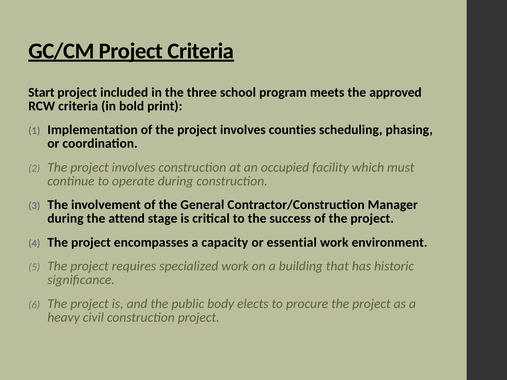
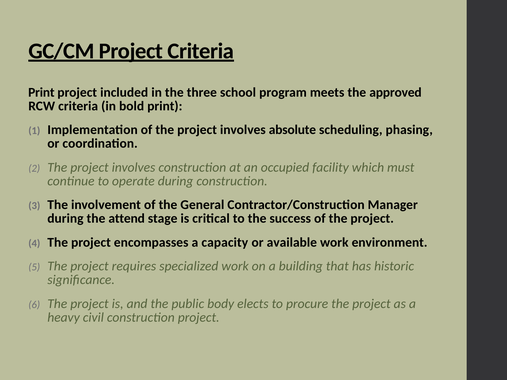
Start: Start -> Print (41, 92)
counties: counties -> absolute (292, 130)
essential: essential -> available (292, 243)
